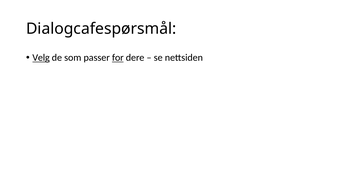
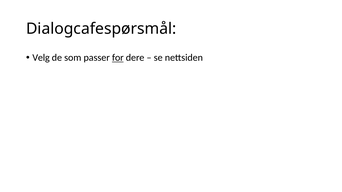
Velg underline: present -> none (41, 58)
